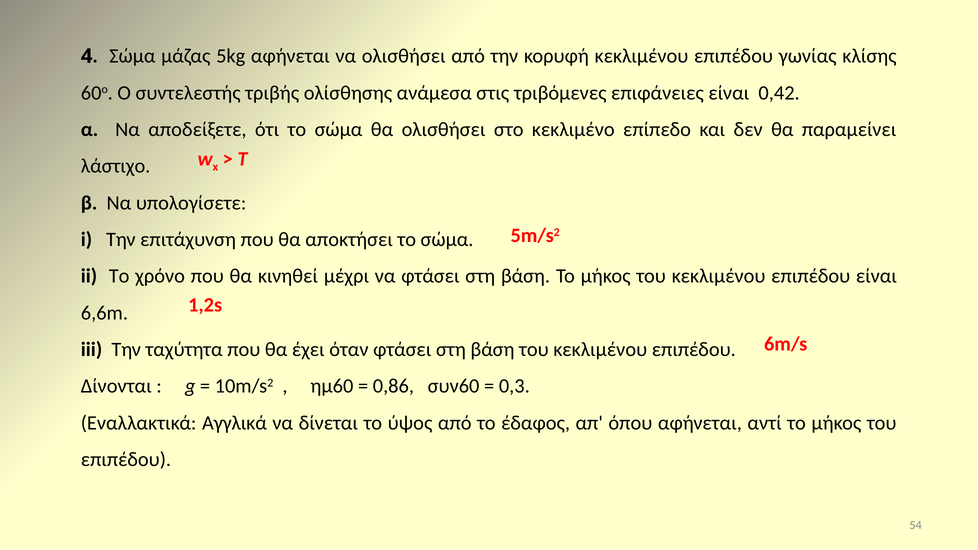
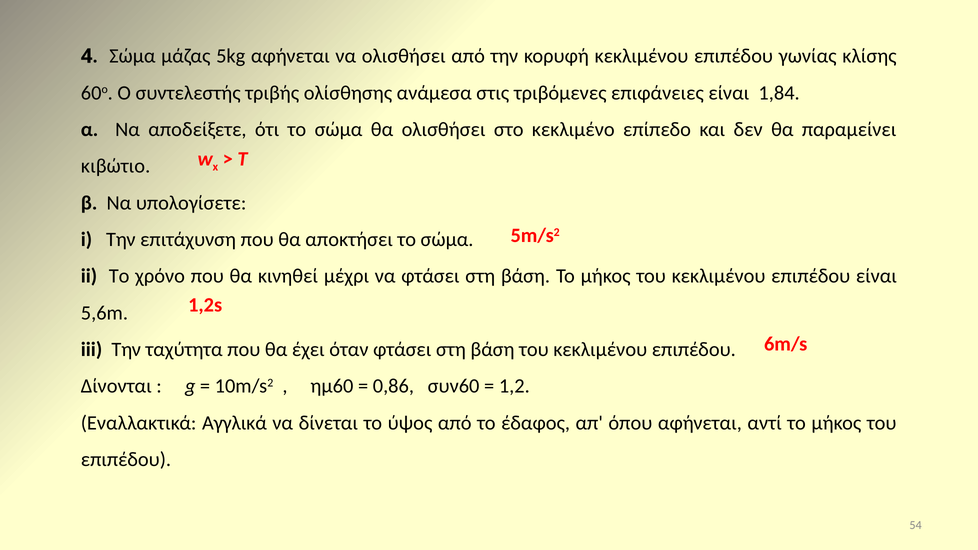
0,42: 0,42 -> 1,84 (779, 93)
λάστιχο: λάστιχο -> κιβώτιο (116, 166)
6,6m: 6,6m -> 5,6m (104, 313)
0,3: 0,3 -> 1,2 (514, 386)
